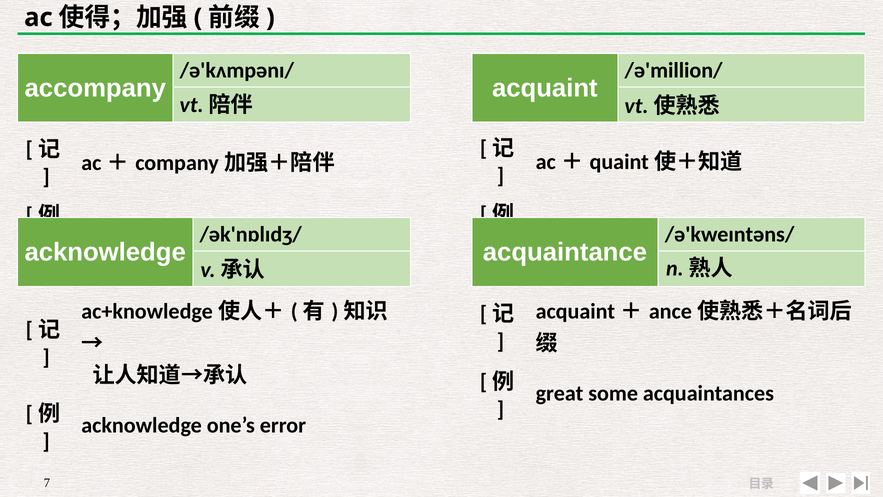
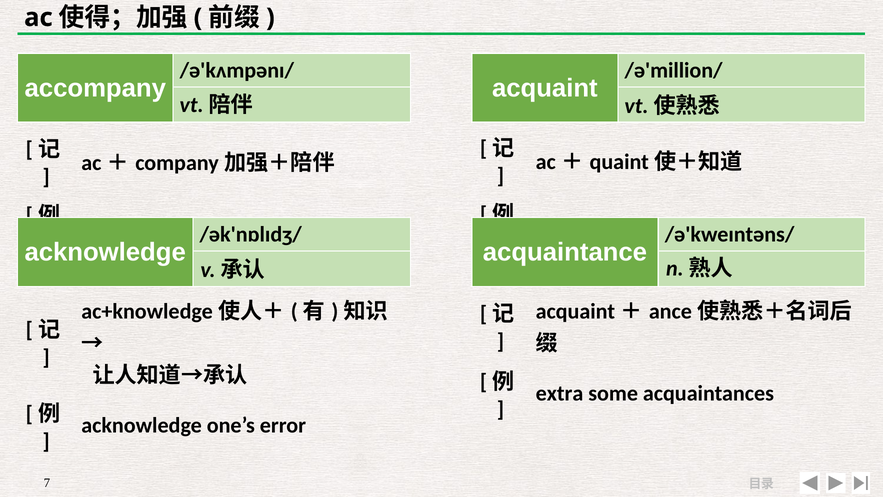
great: great -> extra (559, 393)
